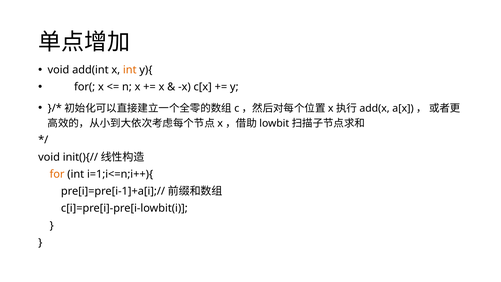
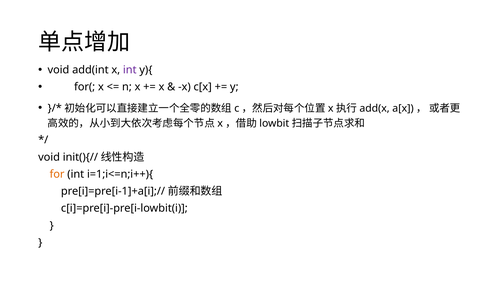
int colour: orange -> purple (130, 70)
